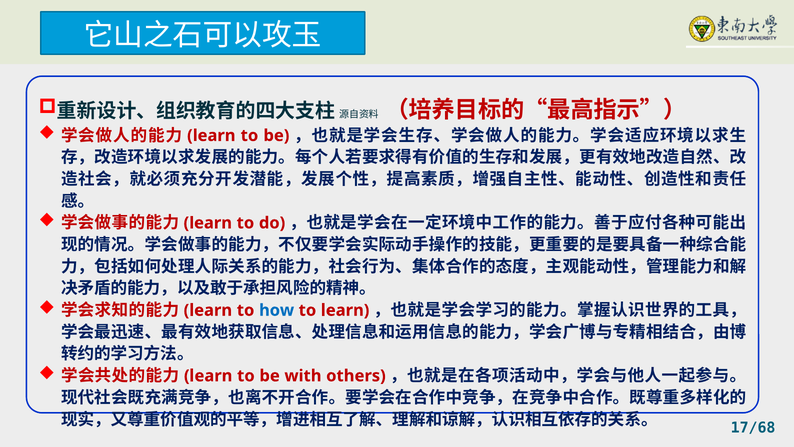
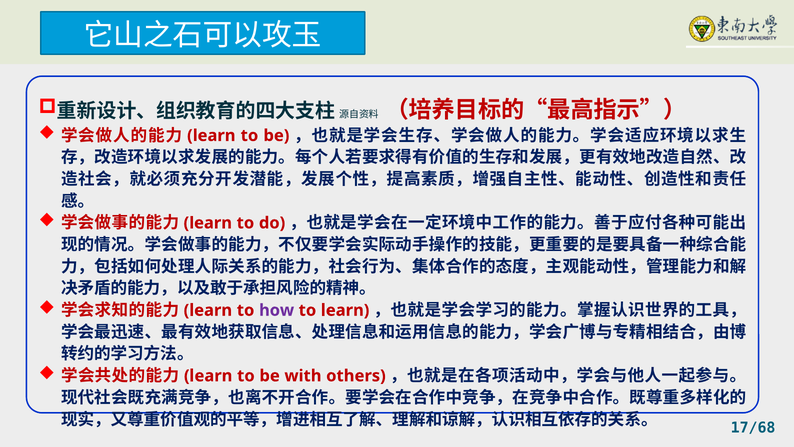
how colour: blue -> purple (277, 310)
